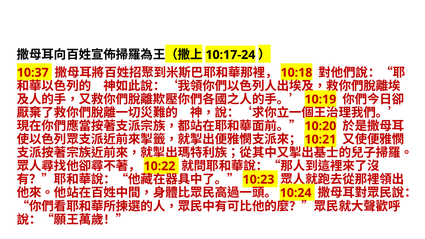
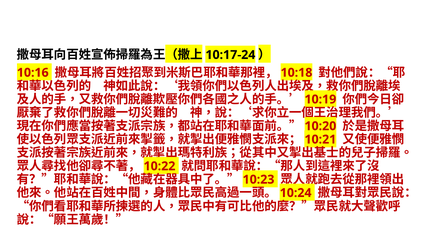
10:37: 10:37 -> 10:16 (33, 73)
